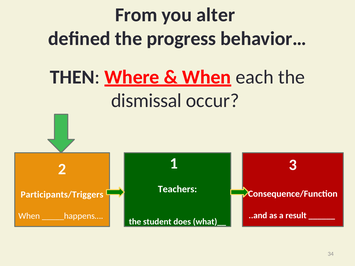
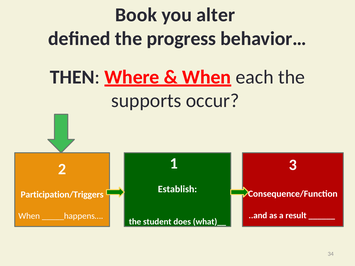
From: From -> Book (136, 15)
dismissal: dismissal -> supports (146, 101)
Teachers: Teachers -> Establish (177, 189)
Participants/Triggers: Participants/Triggers -> Participation/Triggers (62, 195)
